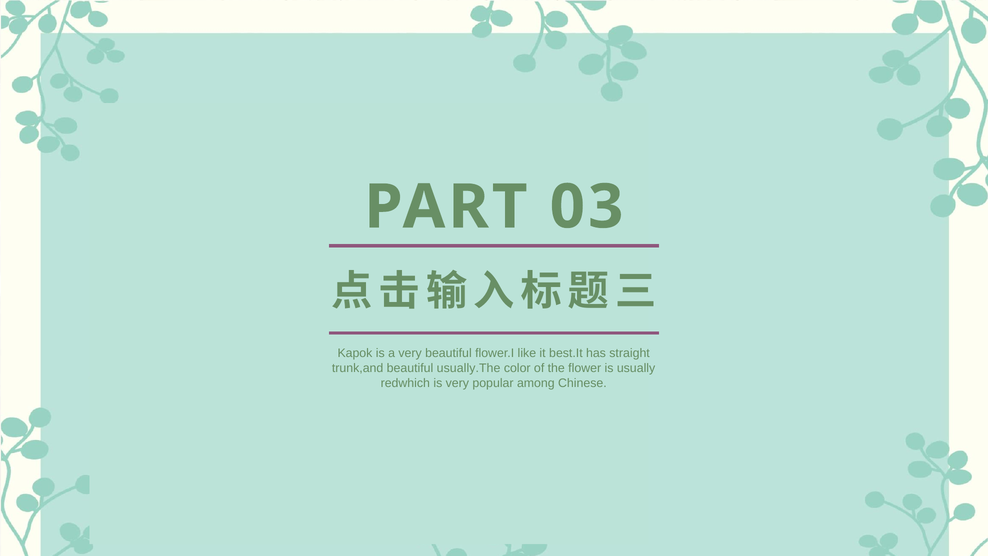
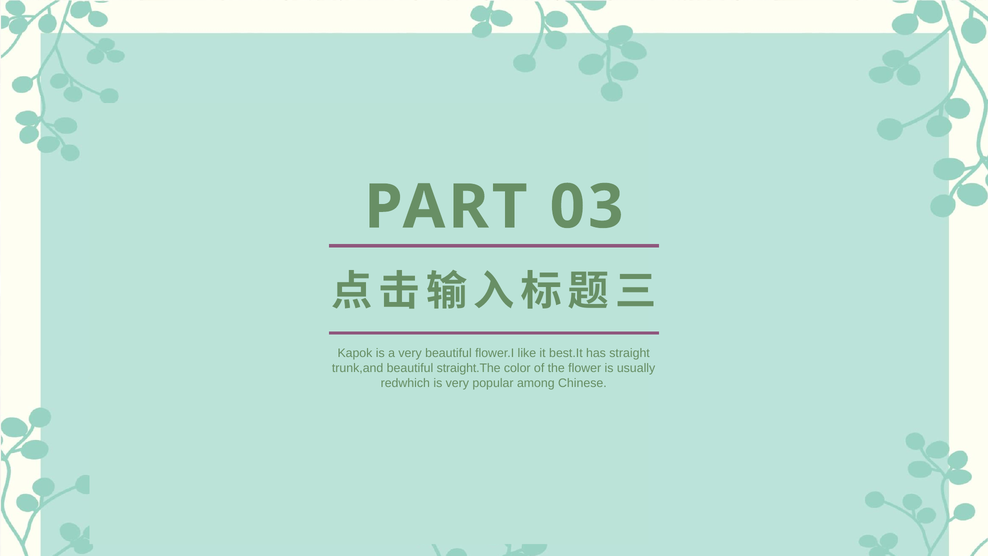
usually.The: usually.The -> straight.The (469, 368)
